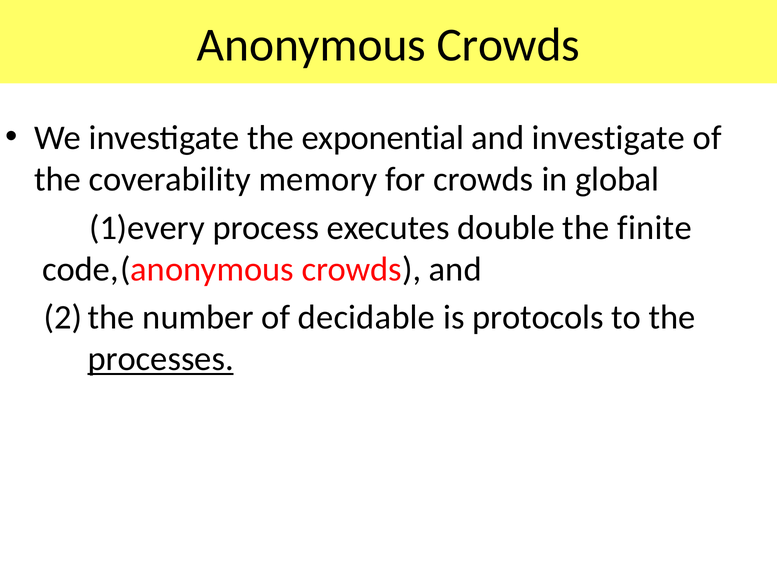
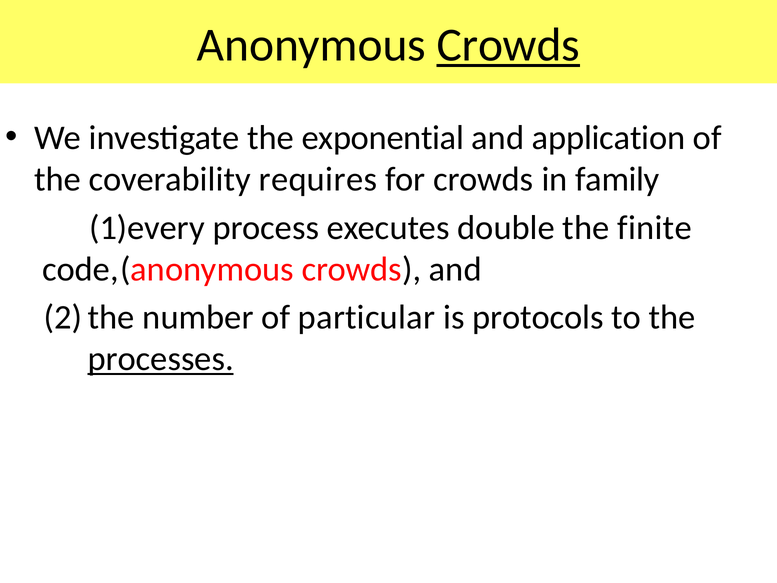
Crowds underline: none -> present (508, 45)
and investigate: investigate -> application (609, 138)
memory: memory -> requires (318, 179)
global: global -> family (617, 179)
decidable: decidable -> particular (367, 317)
